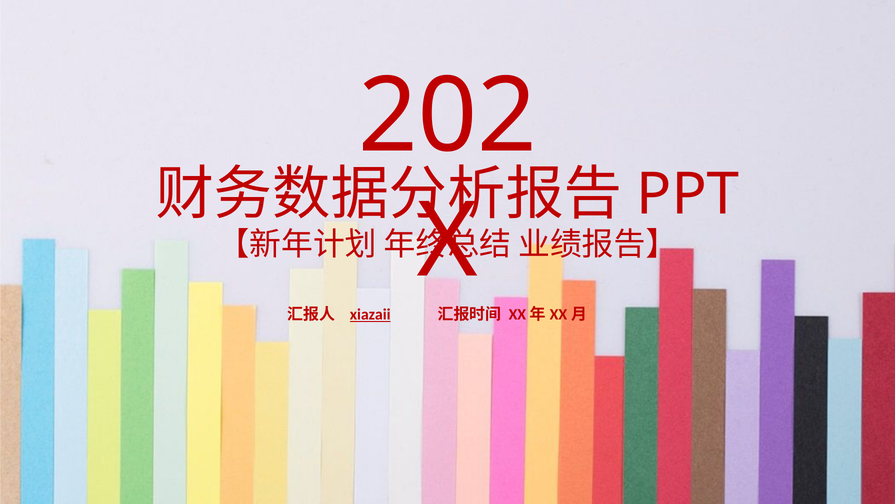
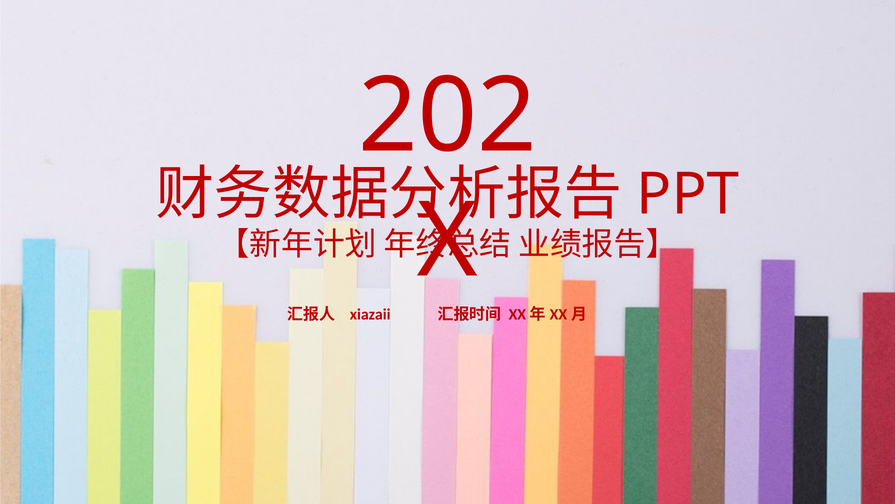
xiazaii underline: present -> none (370, 314)
